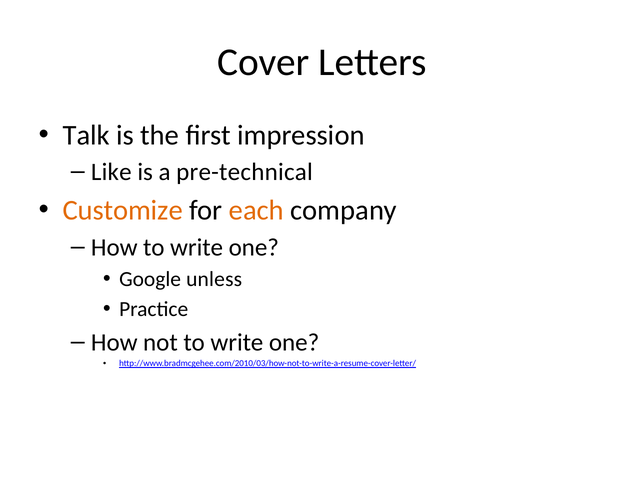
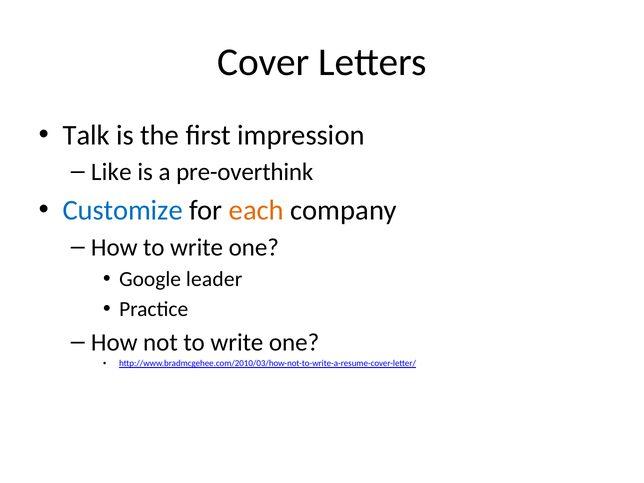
pre-technical: pre-technical -> pre-overthink (245, 172)
Customize colour: orange -> blue (123, 210)
unless: unless -> leader (214, 279)
